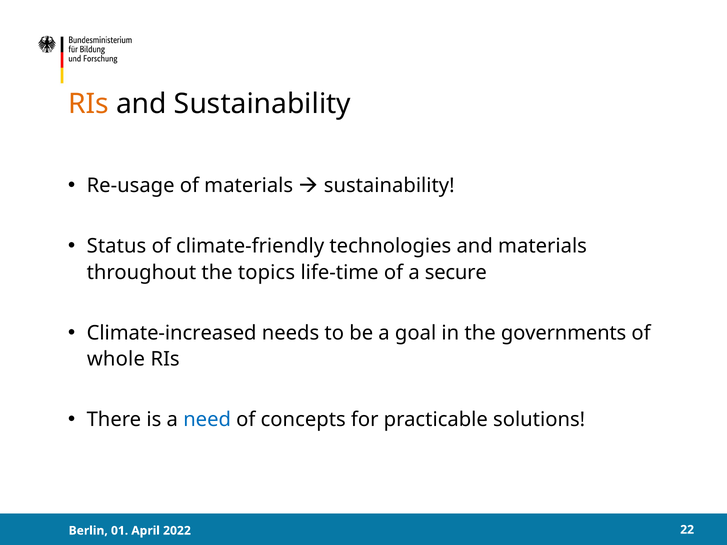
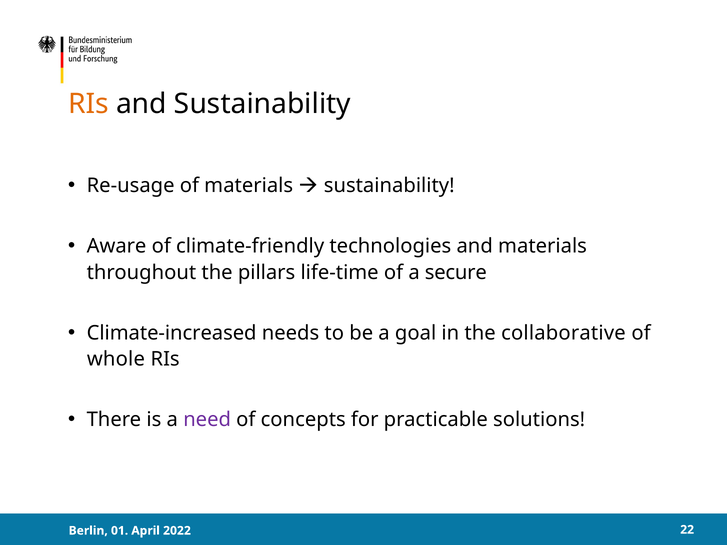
Status: Status -> Aware (117, 246)
topics: topics -> pillars (267, 273)
governments: governments -> collaborative (563, 333)
need colour: blue -> purple (207, 420)
